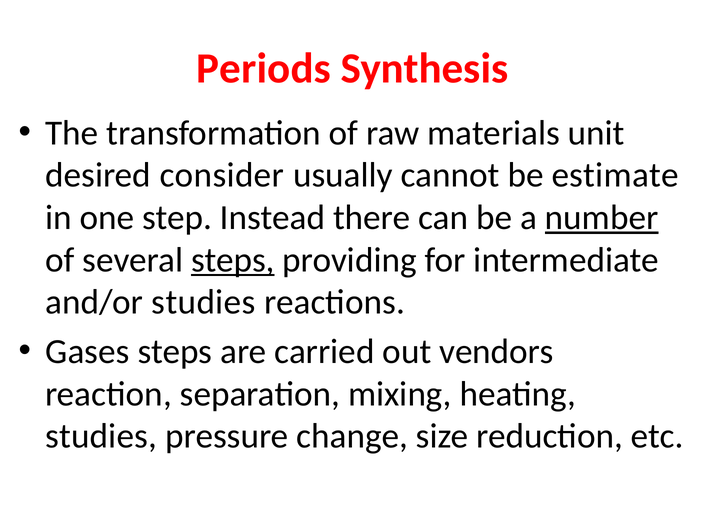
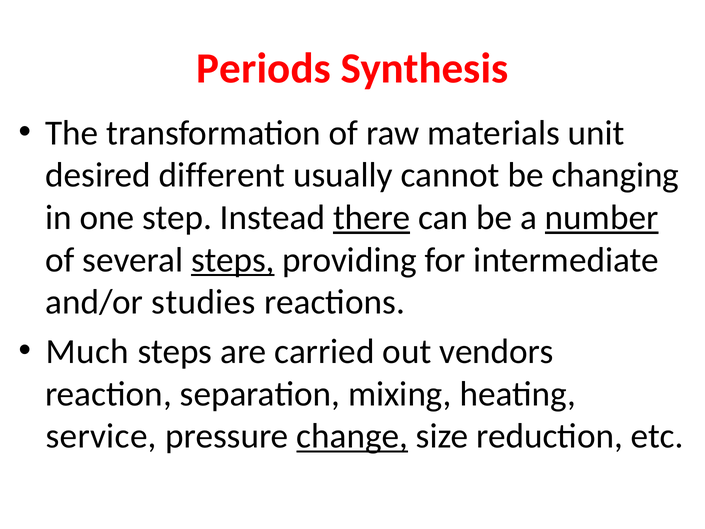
consider: consider -> different (222, 175)
estimate: estimate -> changing (615, 175)
there underline: none -> present (372, 217)
Gases: Gases -> Much (87, 351)
studies: studies -> service (101, 436)
change underline: none -> present (352, 436)
